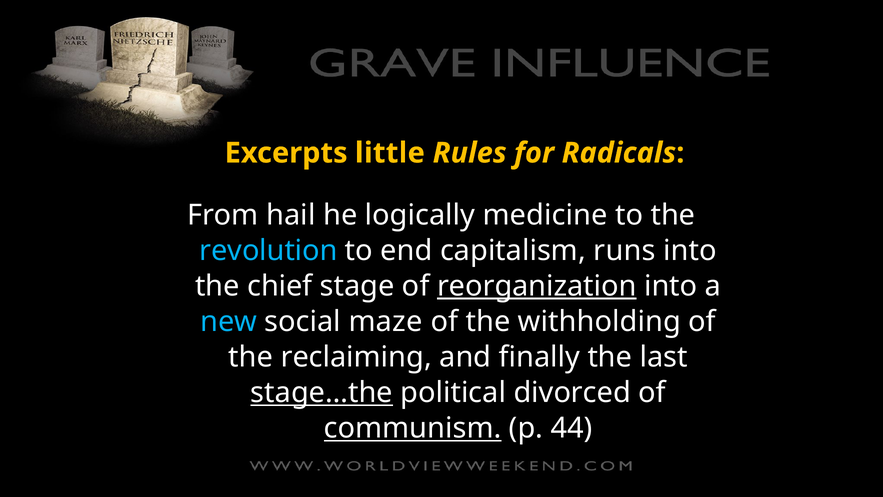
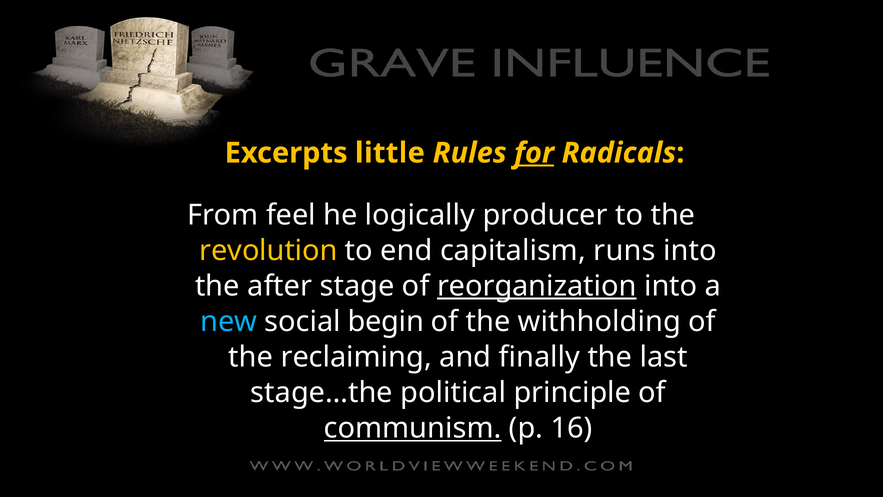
for underline: none -> present (534, 153)
hail: hail -> feel (291, 215)
medicine: medicine -> producer (545, 215)
revolution colour: light blue -> yellow (269, 250)
chief: chief -> after (280, 286)
maze: maze -> begin (386, 321)
stage…the underline: present -> none (322, 392)
divorced: divorced -> principle (572, 392)
44: 44 -> 16 (572, 428)
